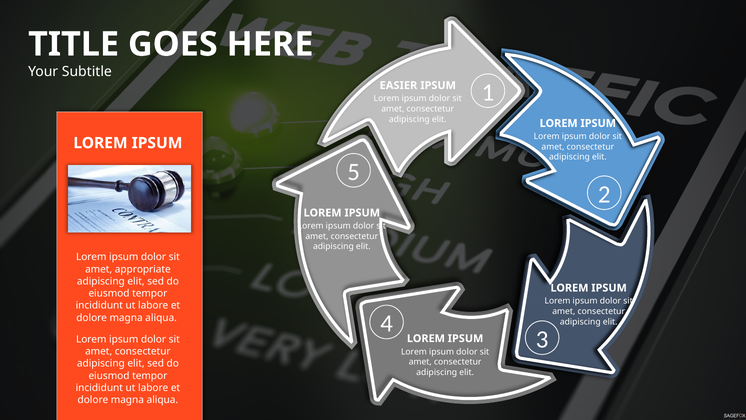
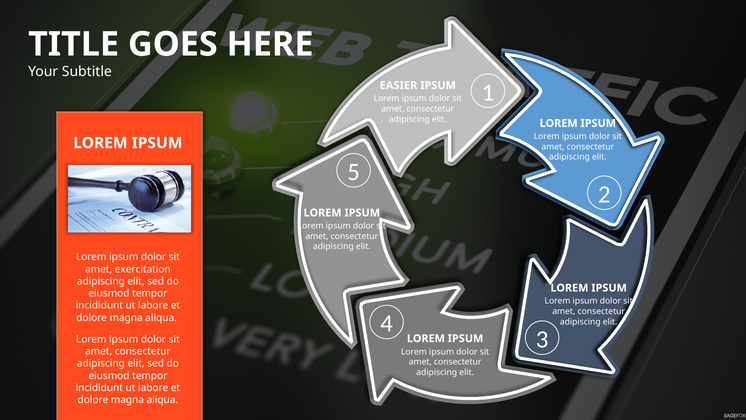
appropriate: appropriate -> exercitation (143, 269)
